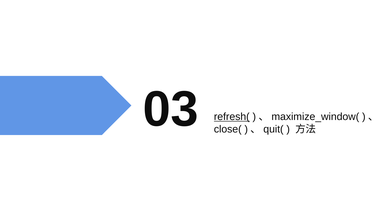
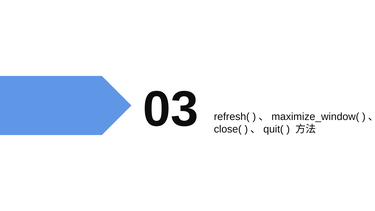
refresh( underline: present -> none (232, 117)
